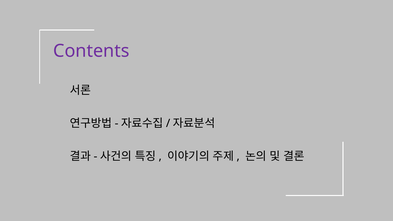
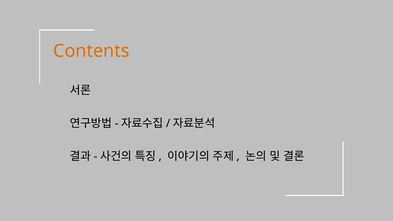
Contents colour: purple -> orange (91, 51)
